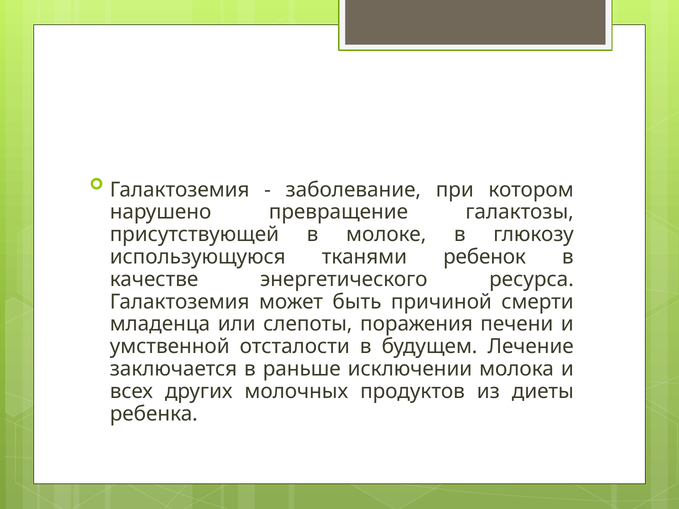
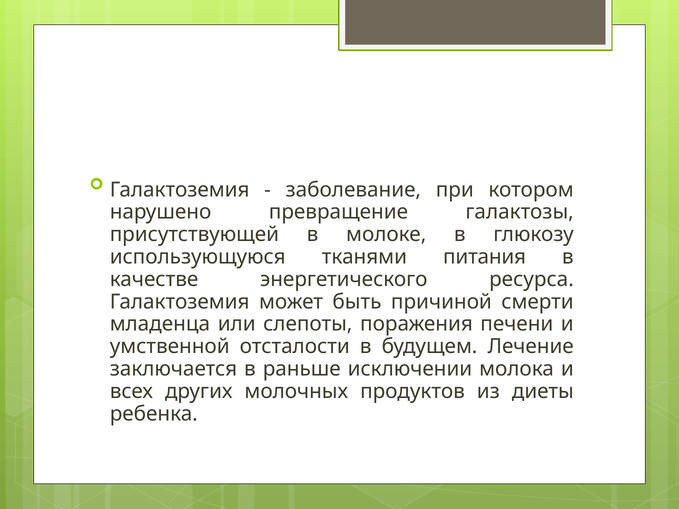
ребенок: ребенок -> питания (485, 257)
